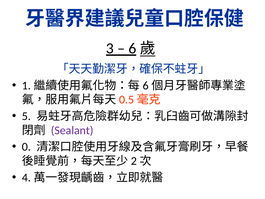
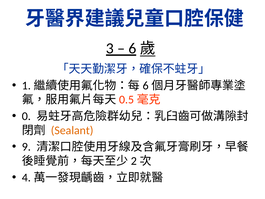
5: 5 -> 0 (26, 116)
Sealant colour: purple -> orange (72, 130)
0: 0 -> 9 (26, 147)
